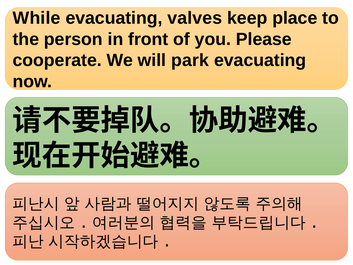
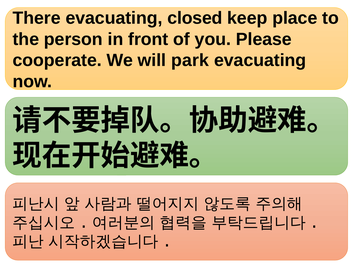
While: While -> There (37, 18)
valves: valves -> closed (195, 18)
